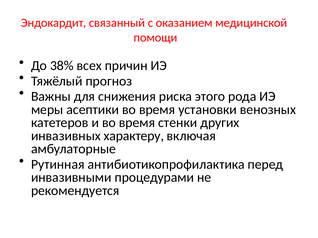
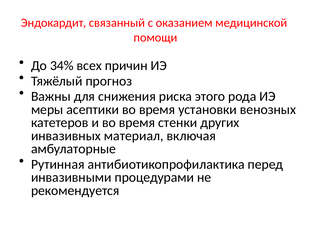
38%: 38% -> 34% (62, 66)
характеру: характеру -> материал (134, 136)
